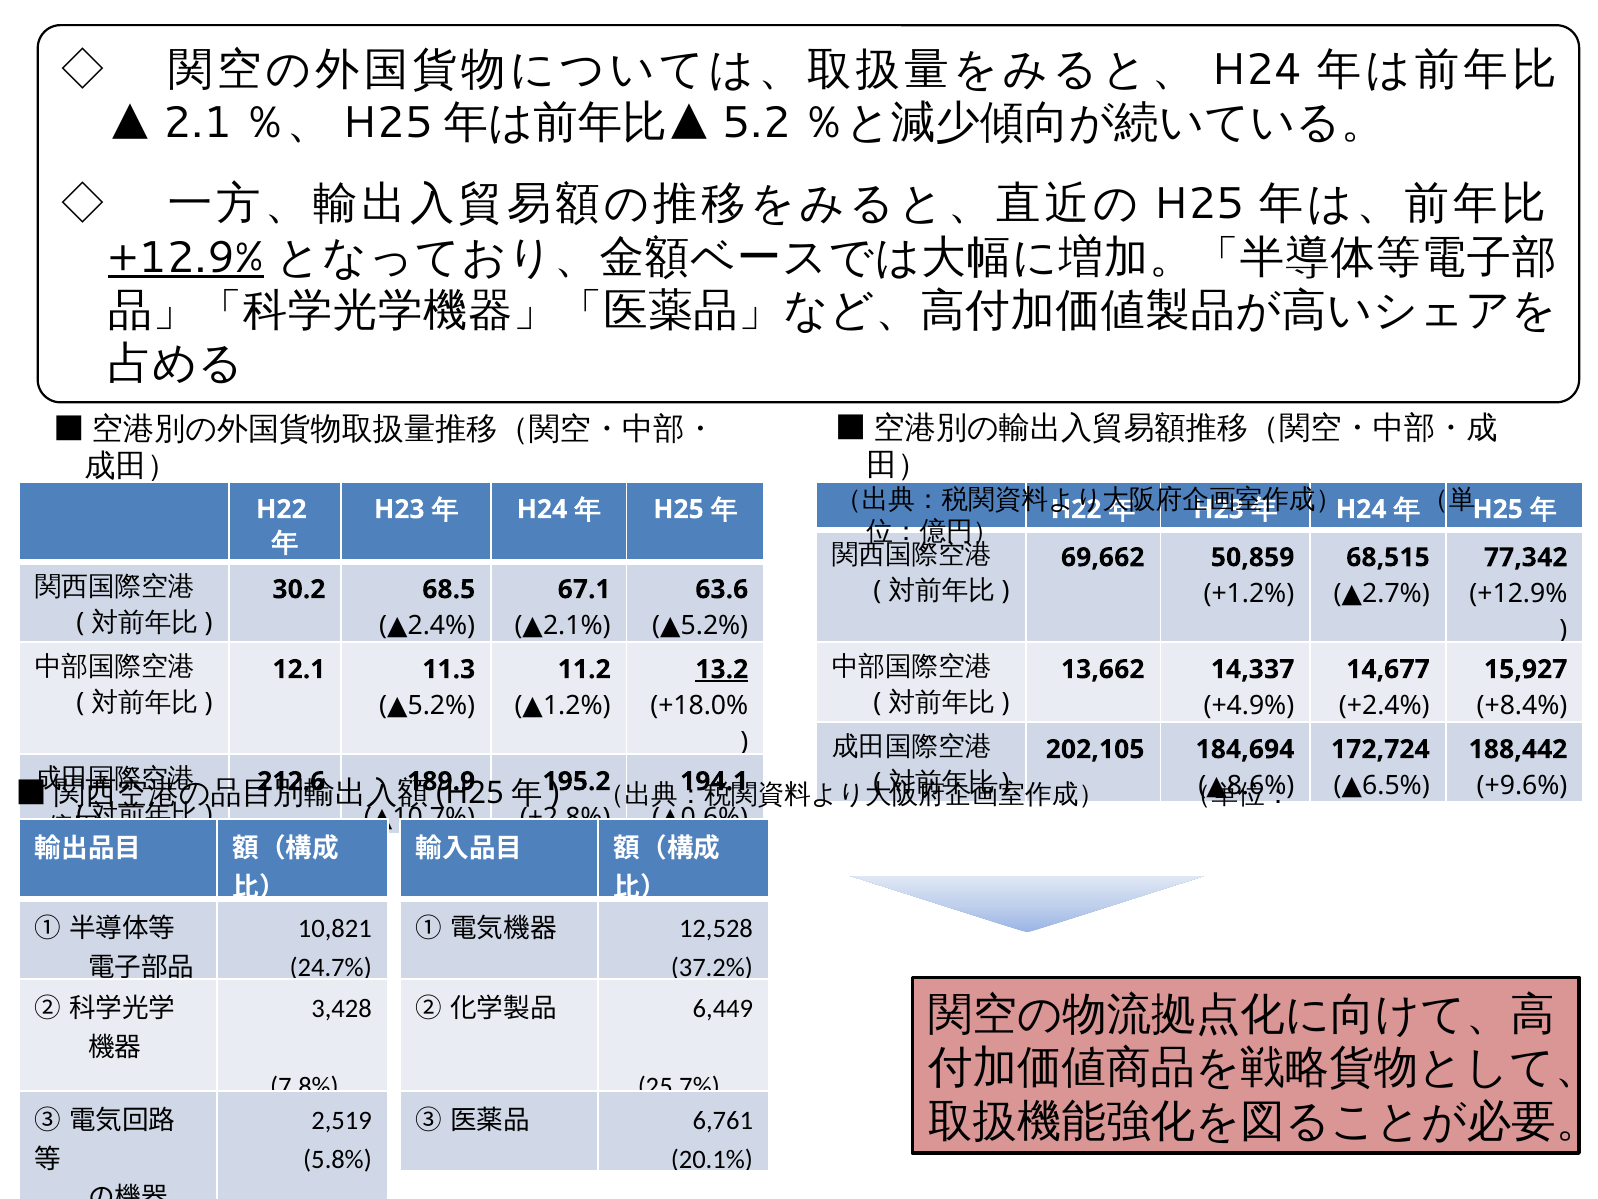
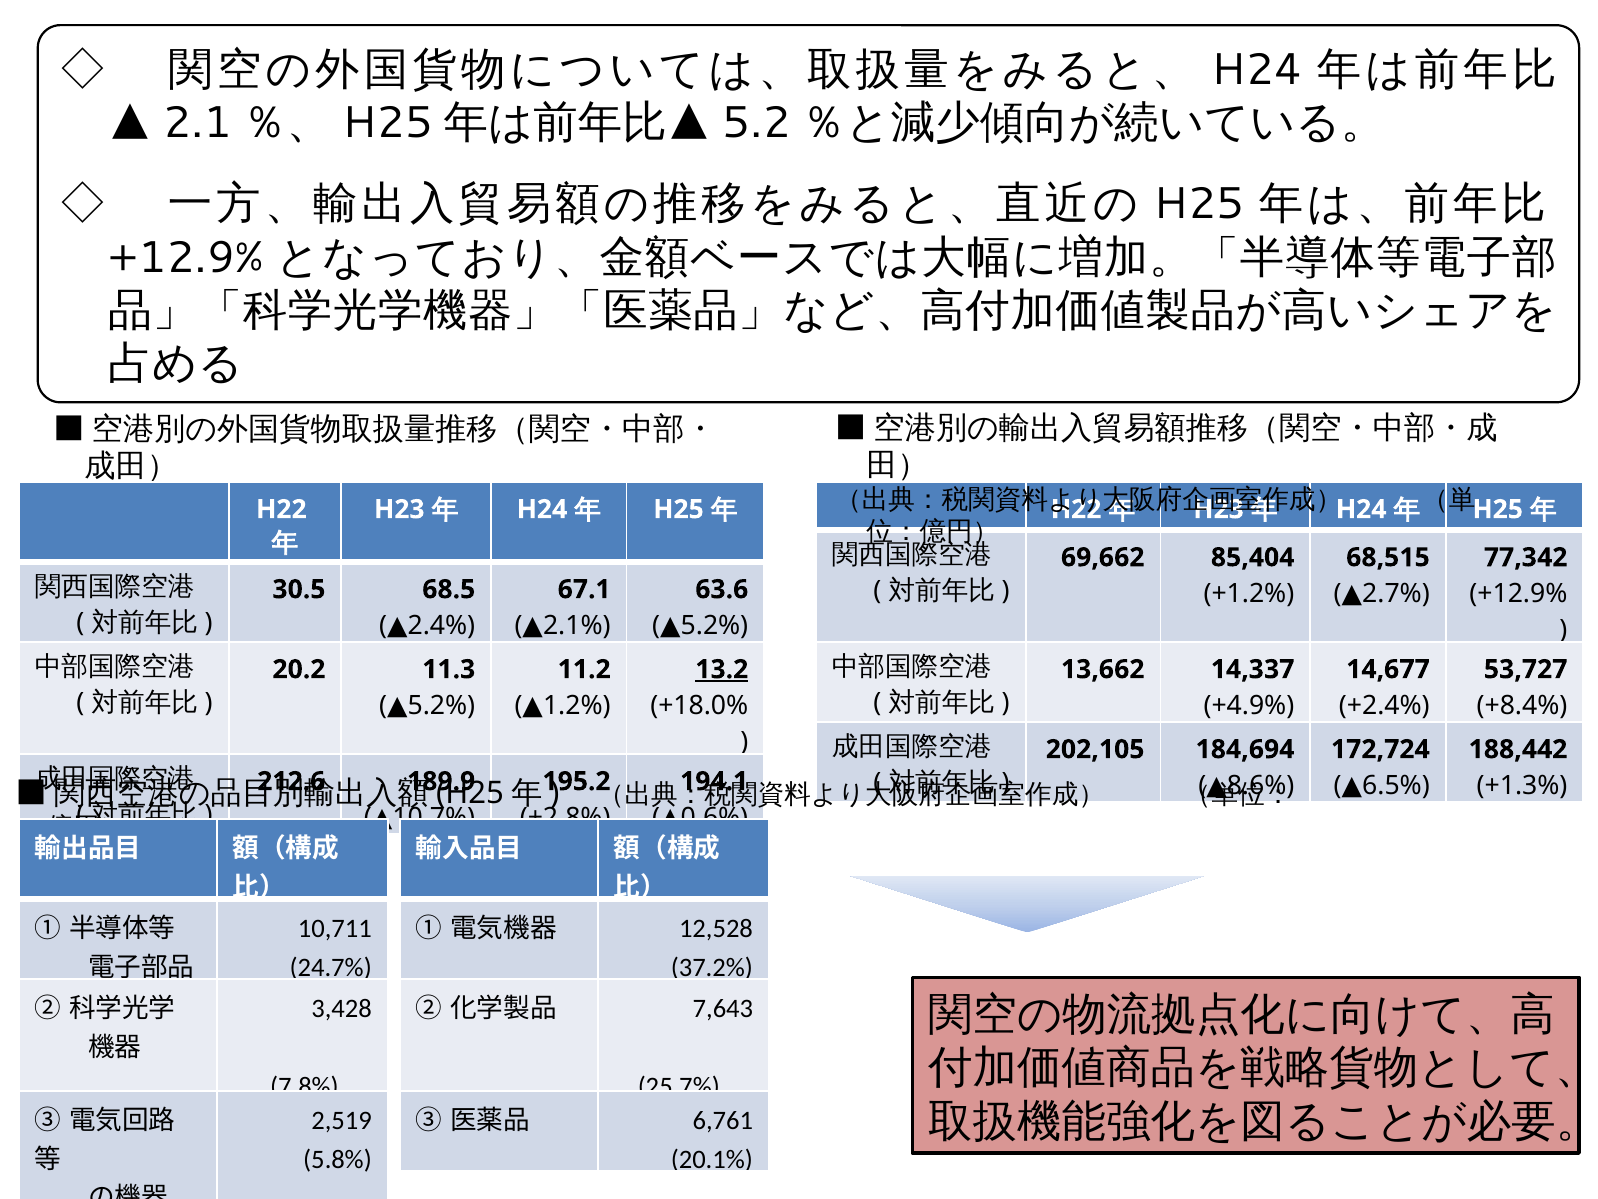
+12.9% underline: present -> none (186, 257)
50,859: 50,859 -> 85,404 (1253, 557)
30.2: 30.2 -> 30.5 (299, 589)
12.1: 12.1 -> 20.2 (299, 669)
15,927: 15,927 -> 53,727 (1526, 669)
+9.6%: +9.6% -> +1.3% (1522, 785)
10,821: 10,821 -> 10,711 (335, 929)
6,449: 6,449 -> 7,643 (723, 1009)
